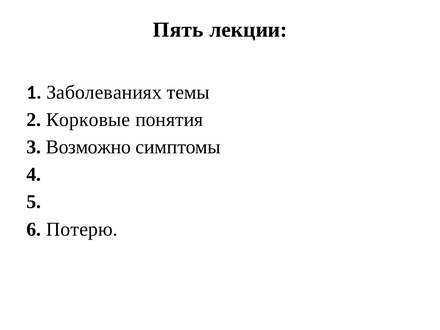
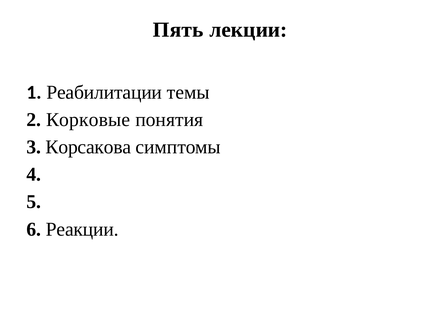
Заболеваниях: Заболеваниях -> Реабилитации (104, 92)
Возможно: Возможно -> Корсакова (88, 147)
Потерю: Потерю -> Реакции (82, 229)
